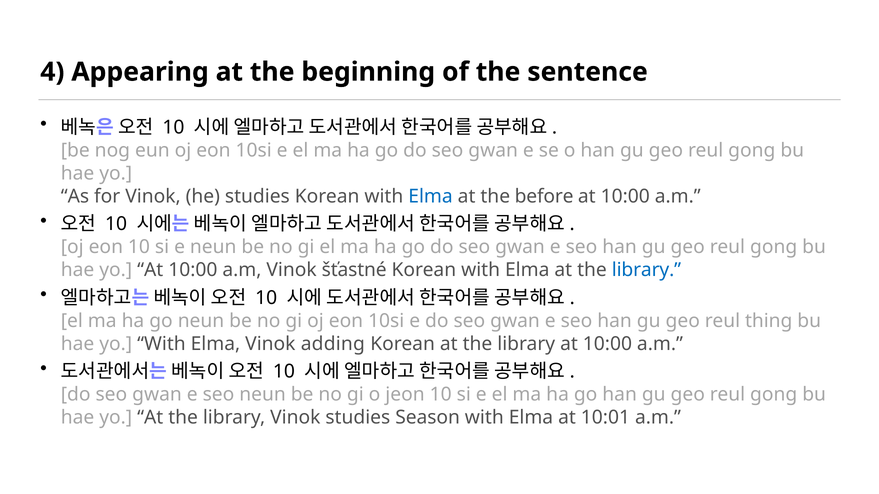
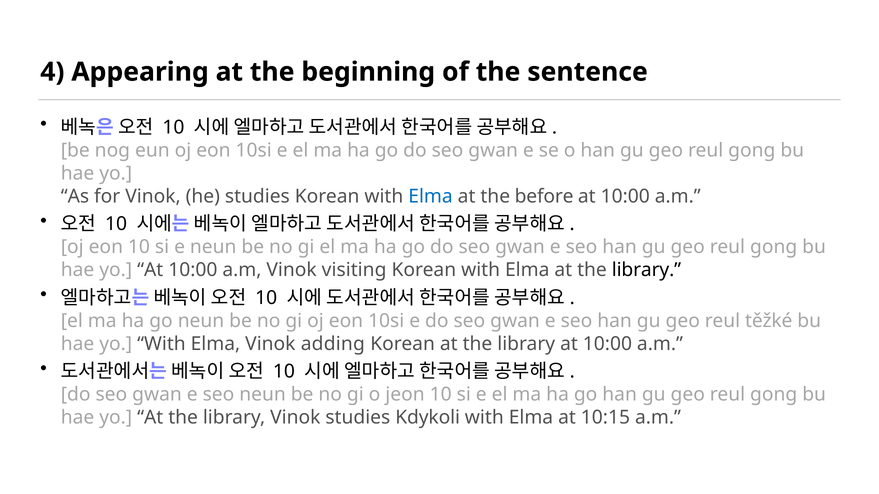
šťastné: šťastné -> visiting (354, 270)
library colour: blue -> black (646, 270)
thing: thing -> těžké (769, 321)
Season: Season -> Kdykoli (428, 418)
10:01: 10:01 -> 10:15 (605, 418)
